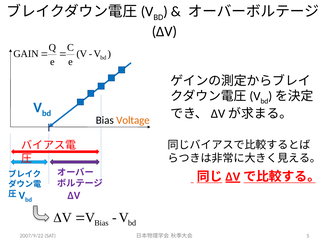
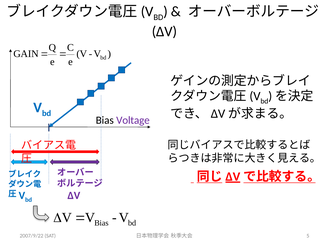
Voltage colour: orange -> purple (133, 120)
